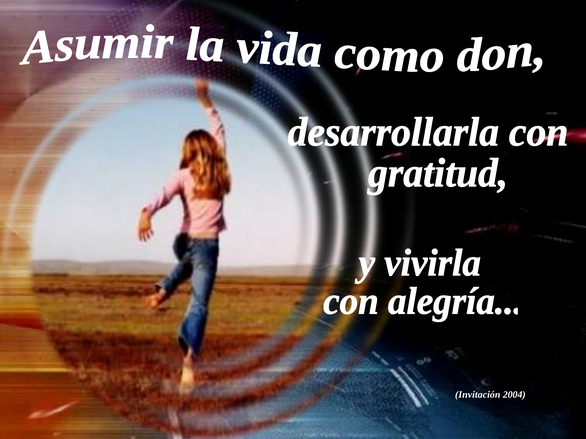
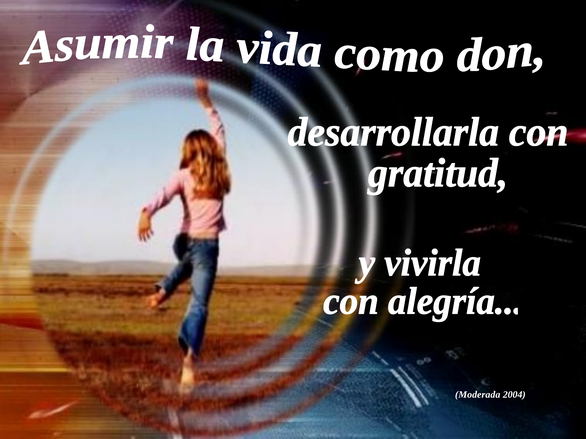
Invitación: Invitación -> Moderada (478, 395)
